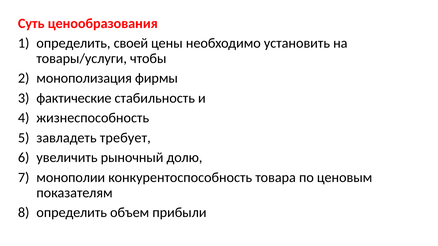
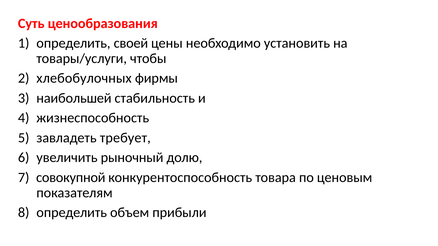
монополизация: монополизация -> хлебобулочных (84, 78)
фактические: фактические -> наибольшей (74, 98)
монополии: монополии -> совокупной (71, 178)
